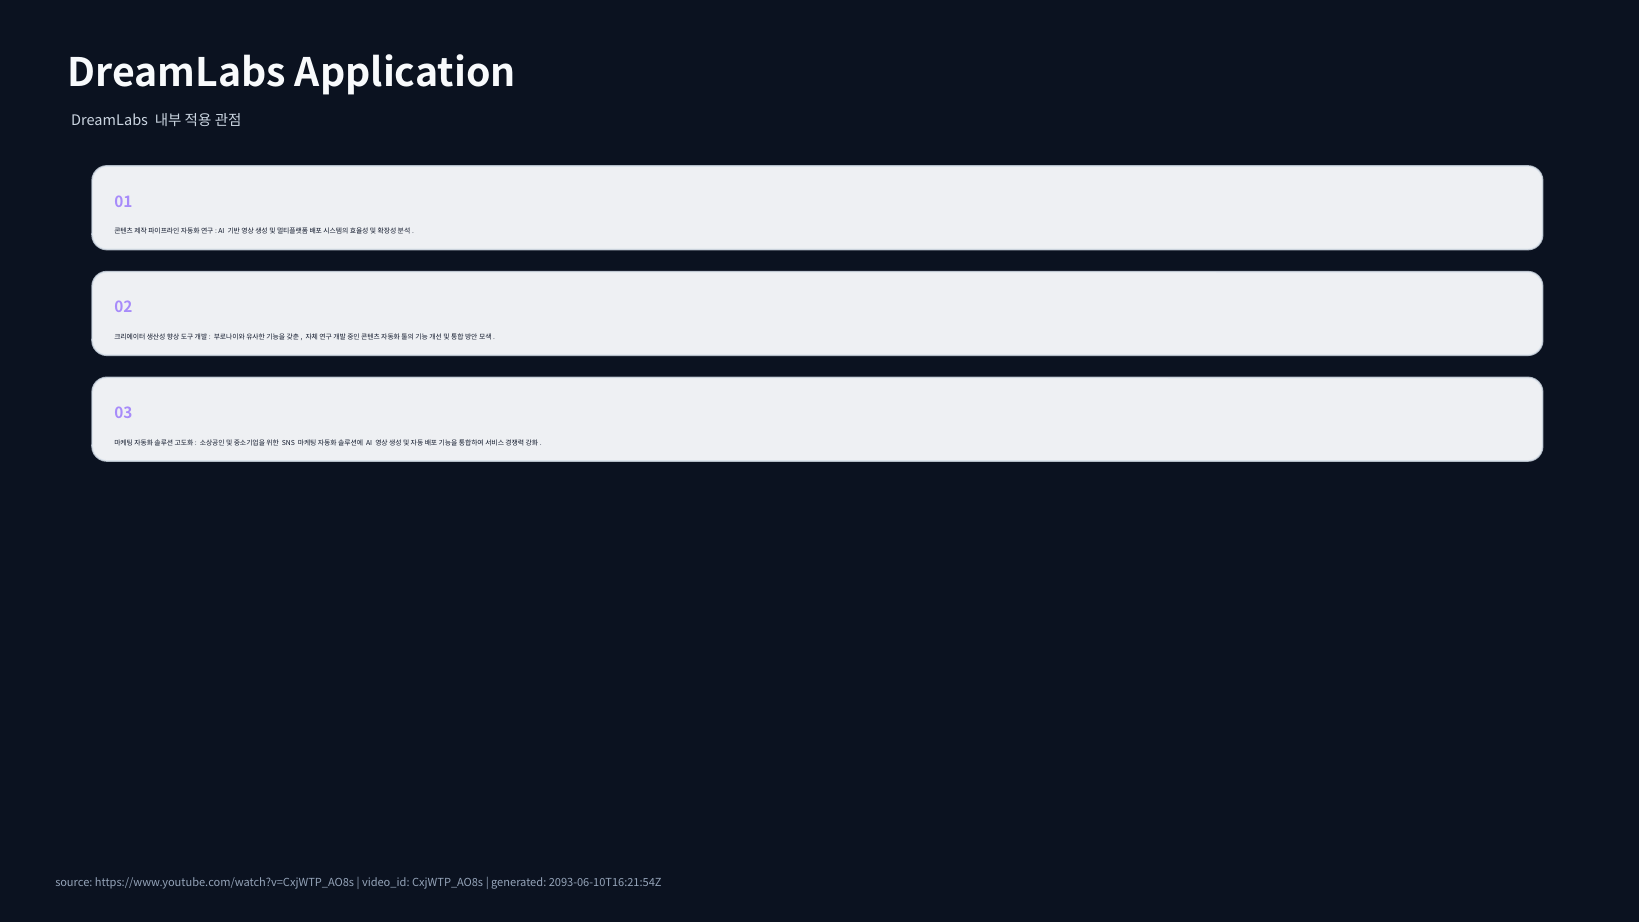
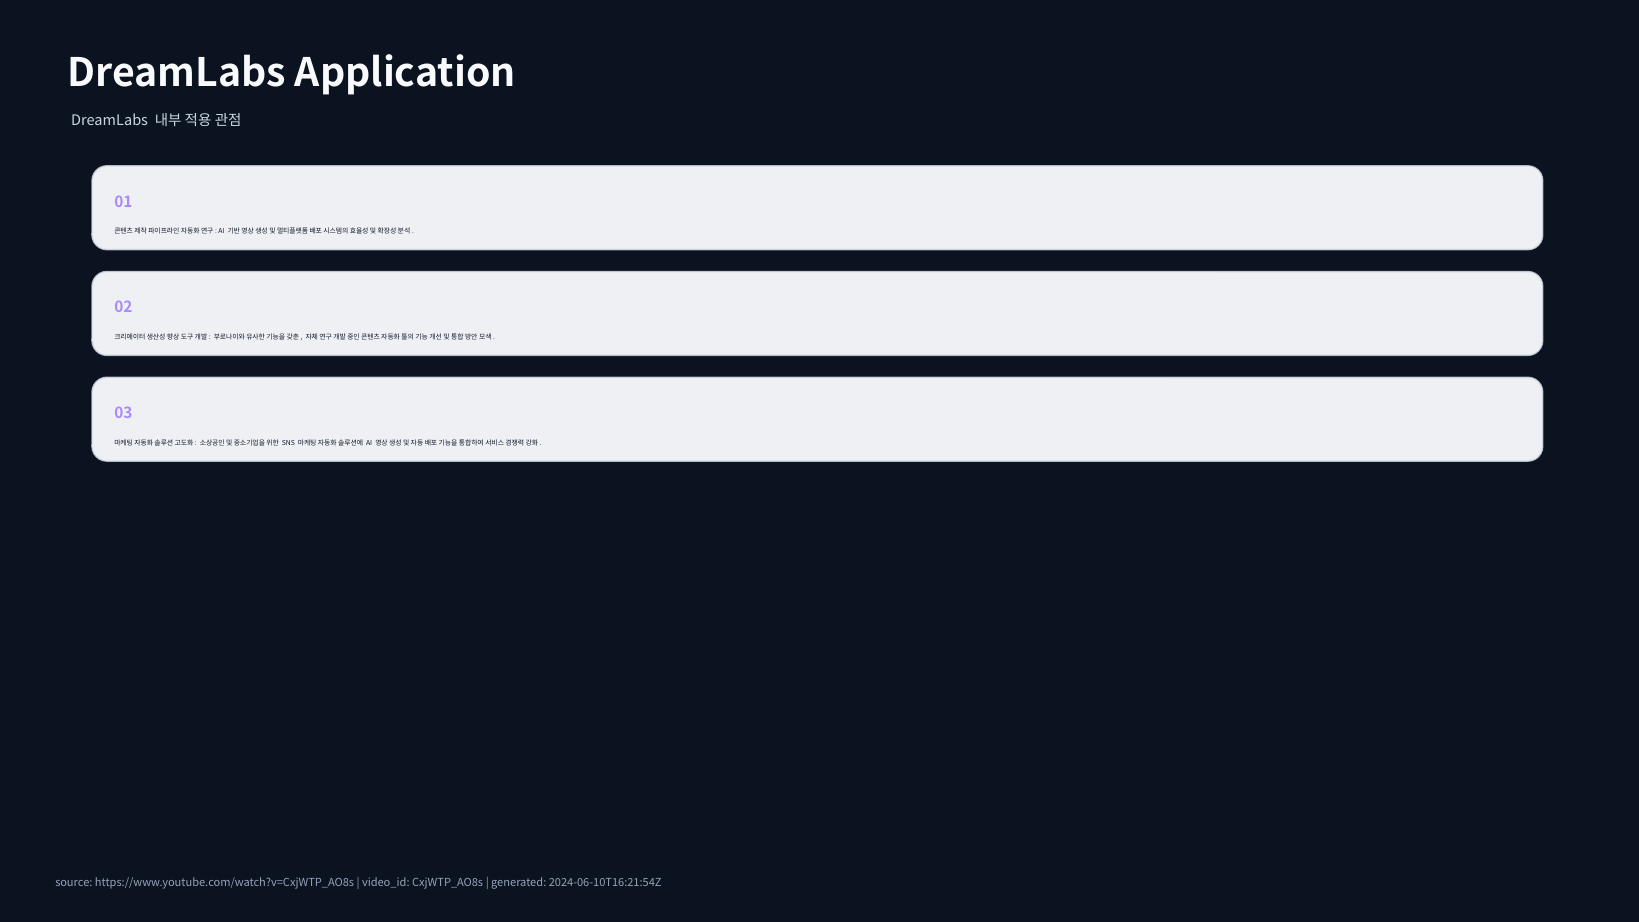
2093-06-10T16:21:54Z: 2093-06-10T16:21:54Z -> 2024-06-10T16:21:54Z (605, 883)
